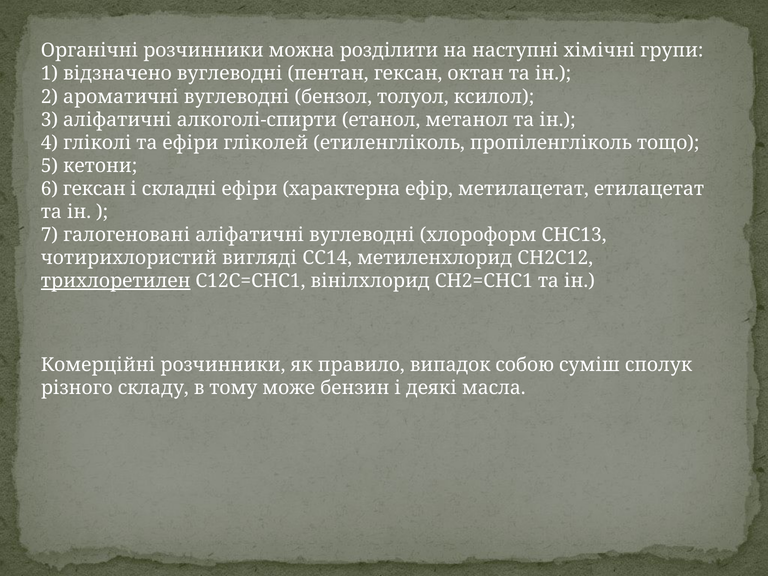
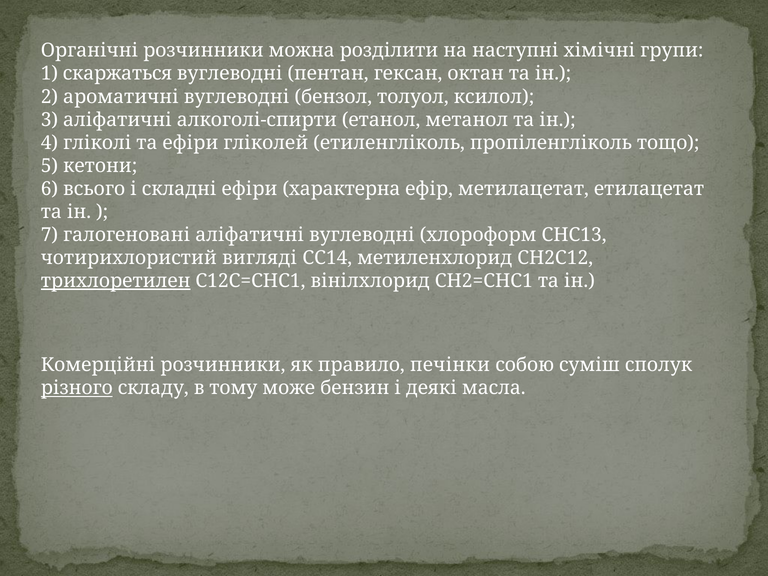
відзначено: відзначено -> скаржаться (118, 74)
6 гексан: гексан -> всього (94, 189)
випадок: випадок -> печінки (450, 365)
різного underline: none -> present (77, 388)
